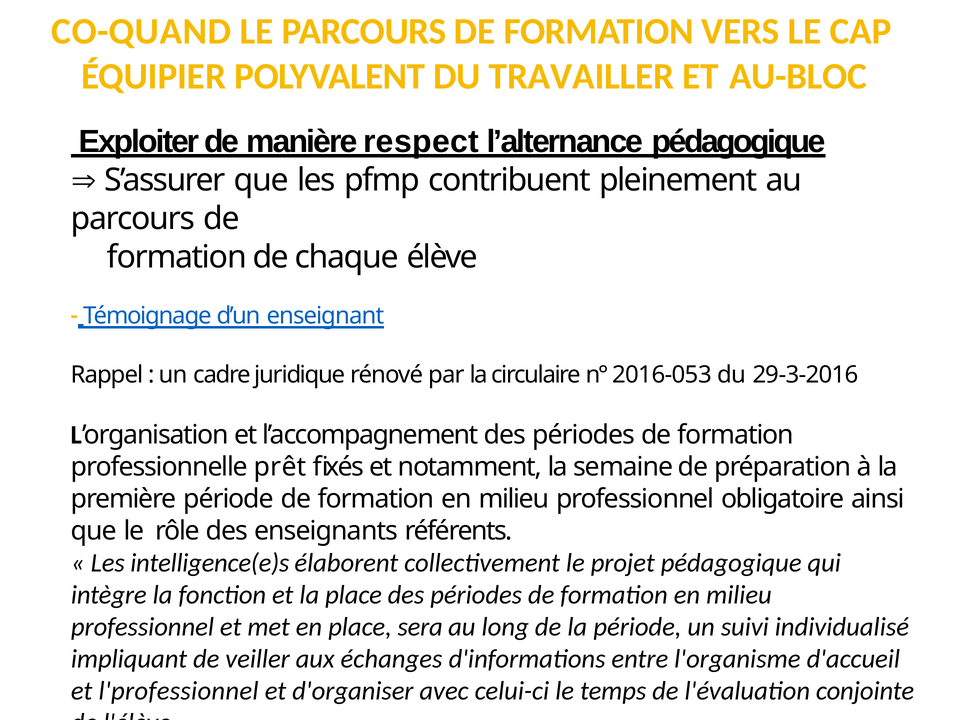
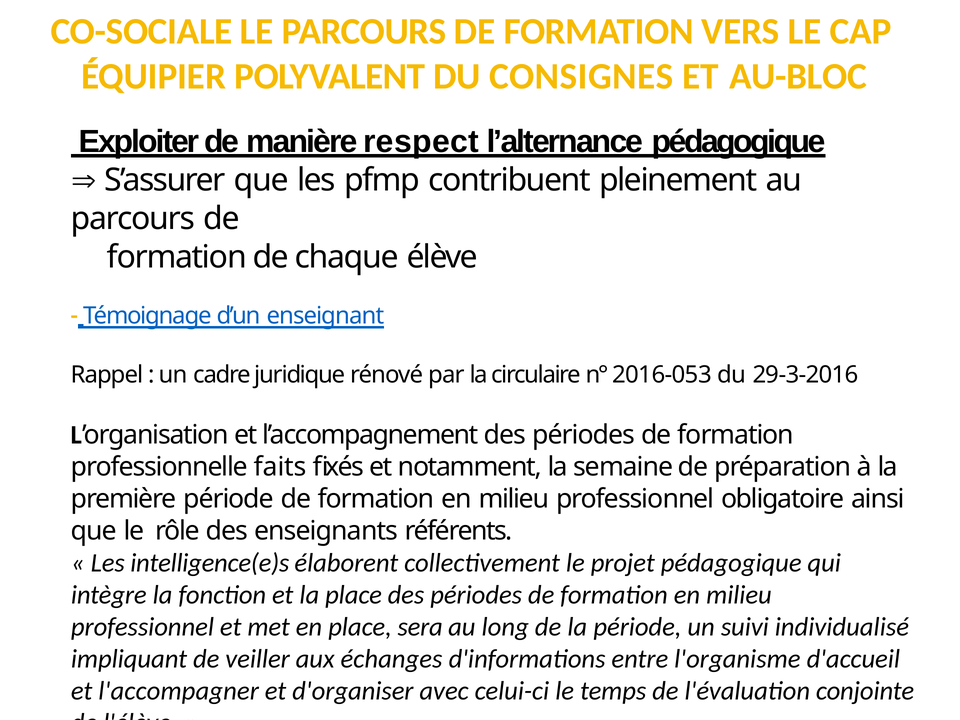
CO-QUAND: CO-QUAND -> CO-SOCIALE (142, 31)
TRAVAILLER: TRAVAILLER -> CONSIGNES (581, 76)
prêt: prêt -> faits (280, 467)
l'professionnel: l'professionnel -> l'accompagner (179, 691)
